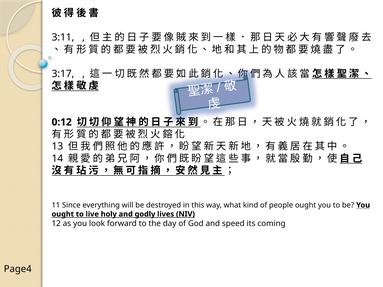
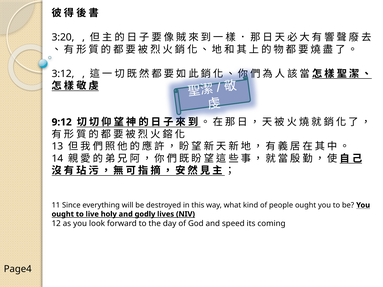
3:11: 3:11 -> 3:20 (63, 37)
3:17: 3:17 -> 3:12 (63, 74)
0:12: 0:12 -> 9:12 (62, 122)
